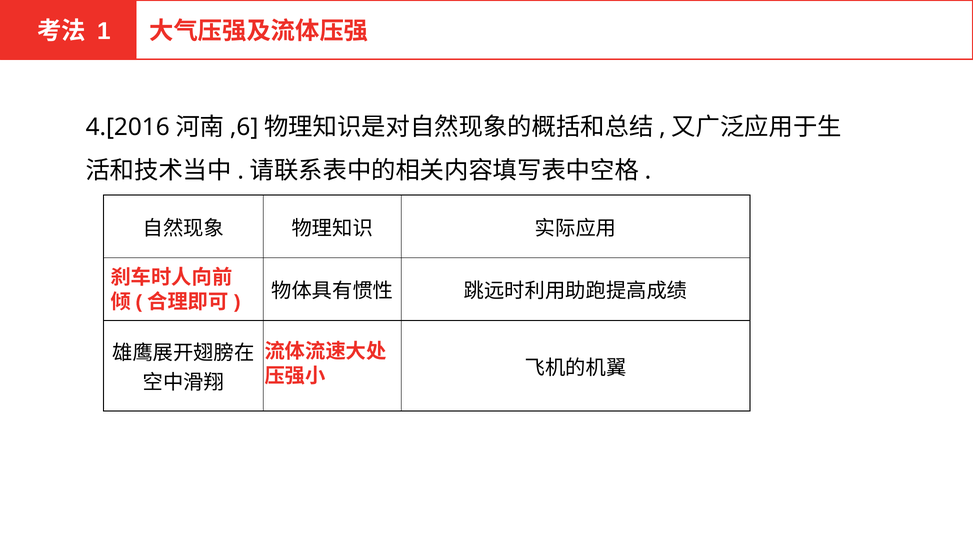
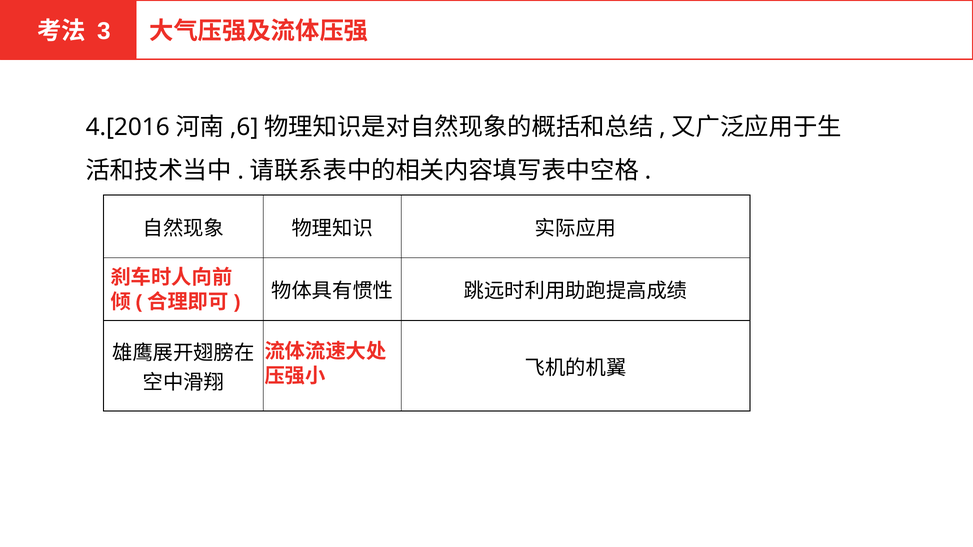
1: 1 -> 3 (104, 31)
